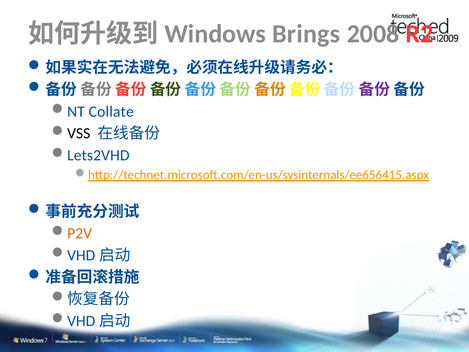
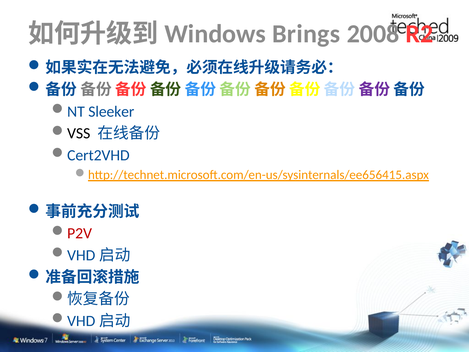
Collate: Collate -> Sleeker (111, 112)
Lets2VHD: Lets2VHD -> Cert2VHD (98, 155)
P2V colour: orange -> red (80, 233)
